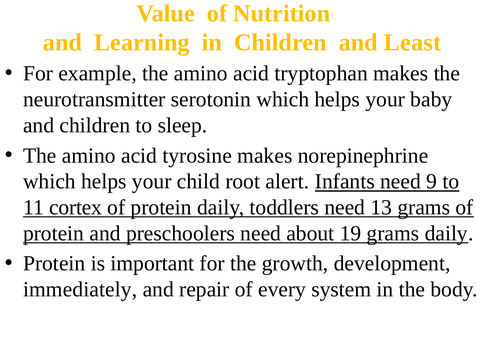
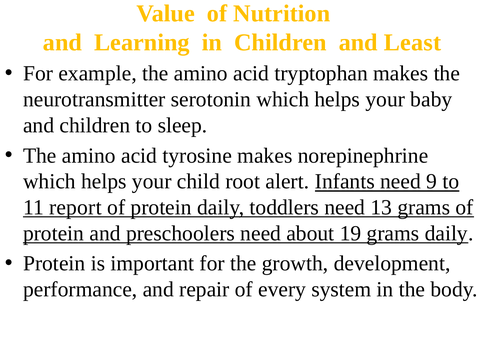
cortex: cortex -> report (75, 207)
immediately: immediately -> performance (80, 289)
